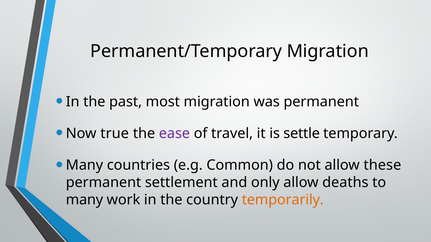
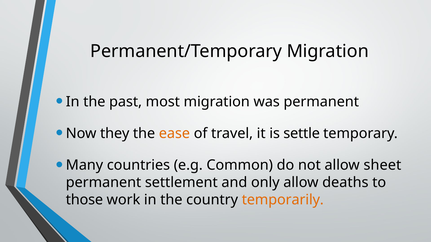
true: true -> they (115, 134)
ease colour: purple -> orange (174, 134)
these: these -> sheet (382, 165)
many: many -> those (84, 200)
